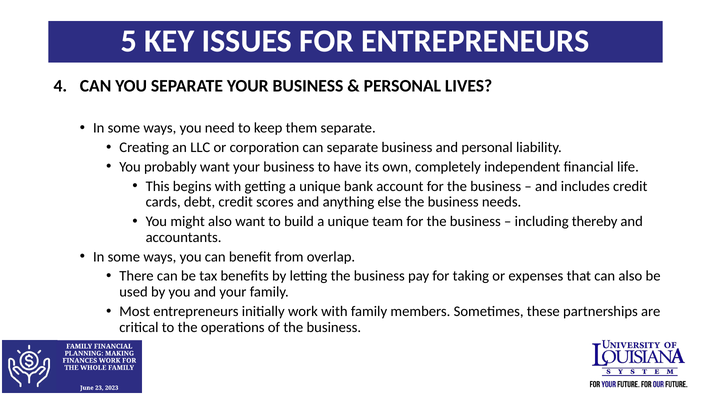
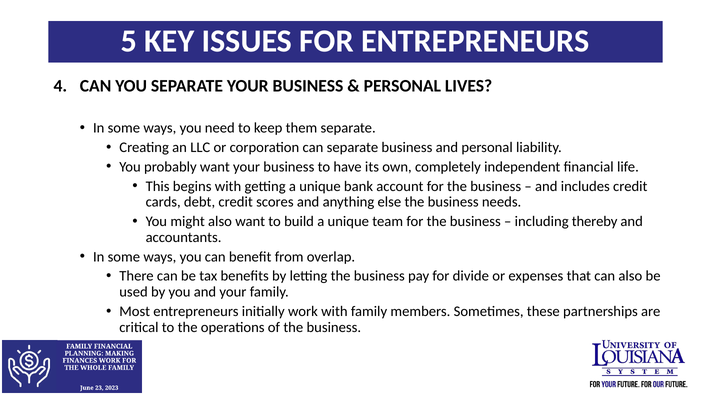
taking: taking -> divide (471, 276)
